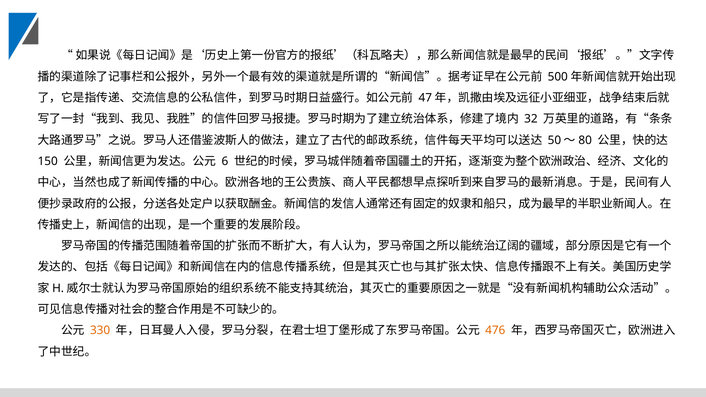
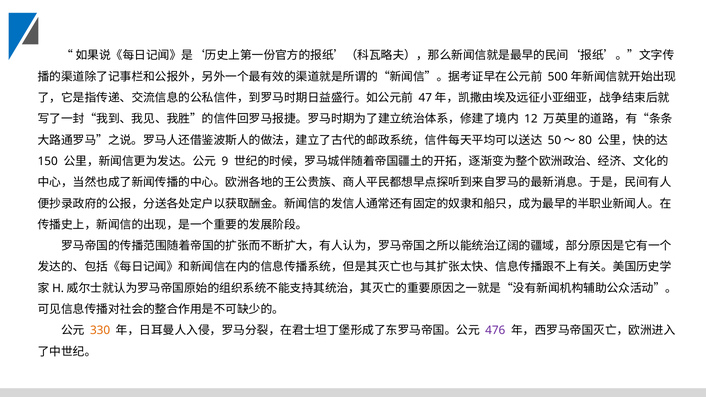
32: 32 -> 12 (531, 119)
6: 6 -> 9 (225, 161)
476 colour: orange -> purple (495, 331)
